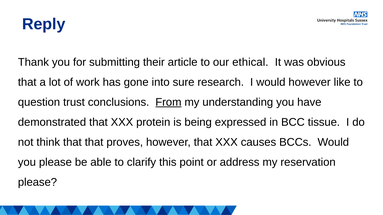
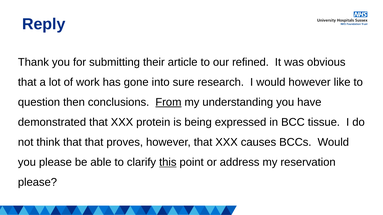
ethical: ethical -> refined (250, 62)
trust: trust -> then (74, 102)
this underline: none -> present (168, 163)
